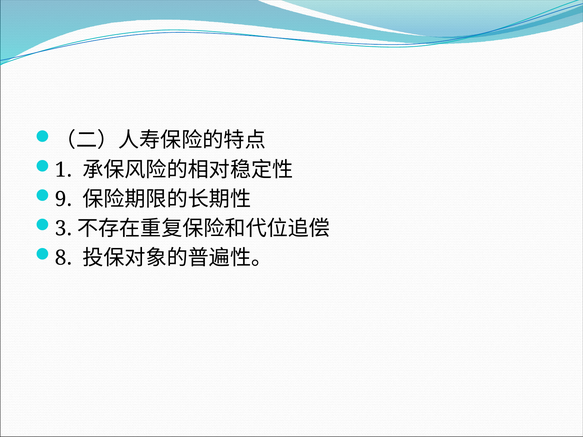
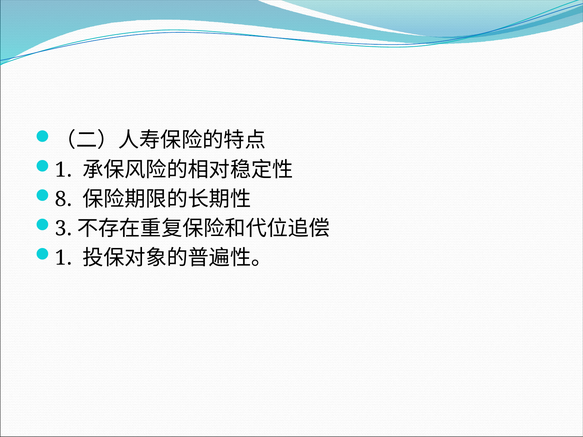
9: 9 -> 8 (63, 199)
8: 8 -> 1 (63, 258)
